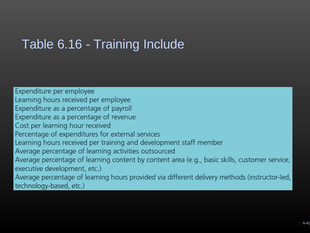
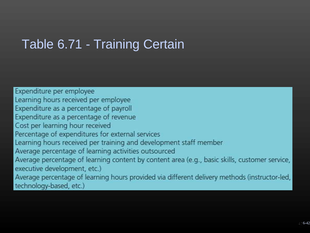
6.16: 6.16 -> 6.71 (70, 44)
Include: Include -> Certain (164, 44)
